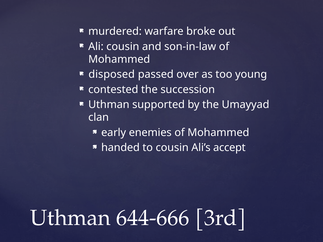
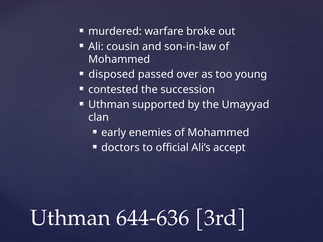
handed: handed -> doctors (120, 148)
to cousin: cousin -> official (172, 148)
644-666: 644-666 -> 644-636 (153, 218)
